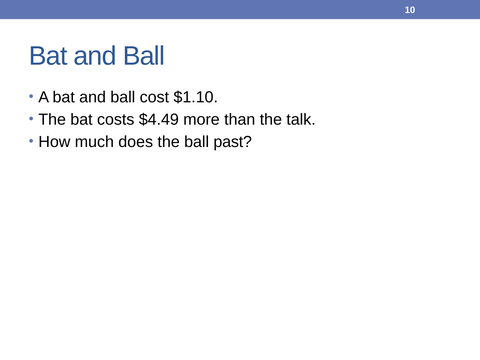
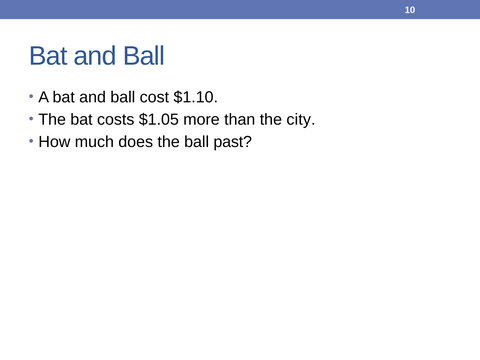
$4.49: $4.49 -> $1.05 (159, 120)
talk: talk -> city (301, 120)
